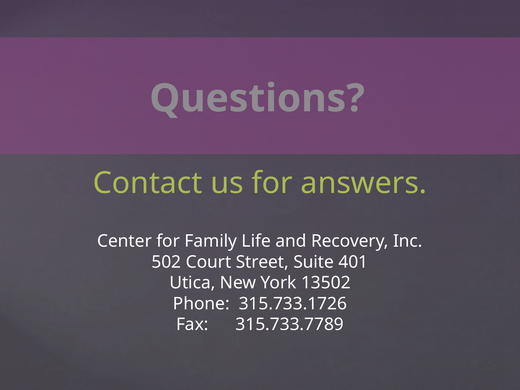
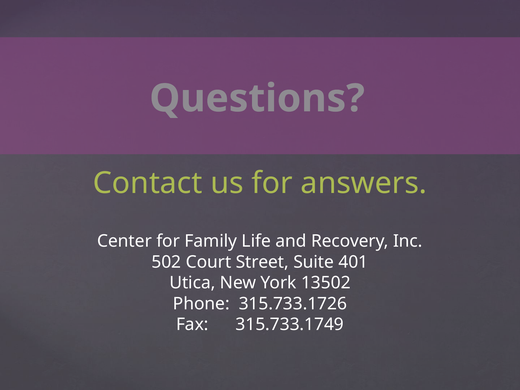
315.733.7789: 315.733.7789 -> 315.733.1749 (290, 324)
